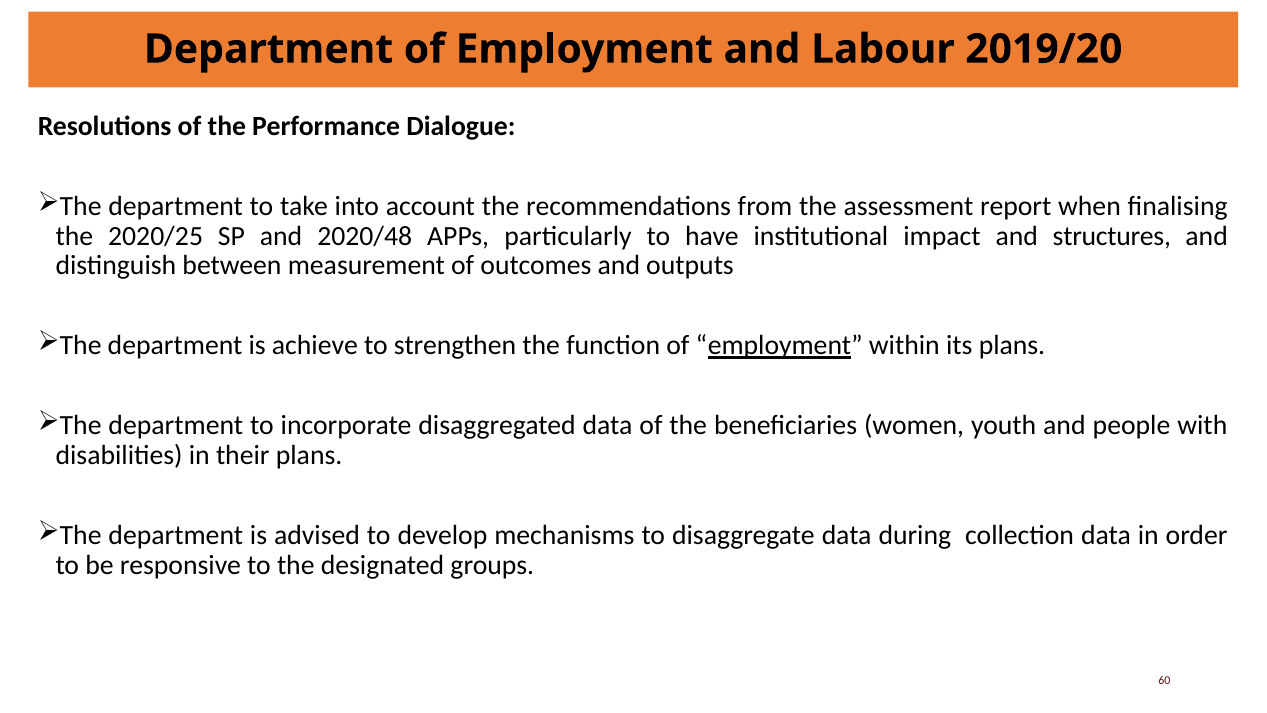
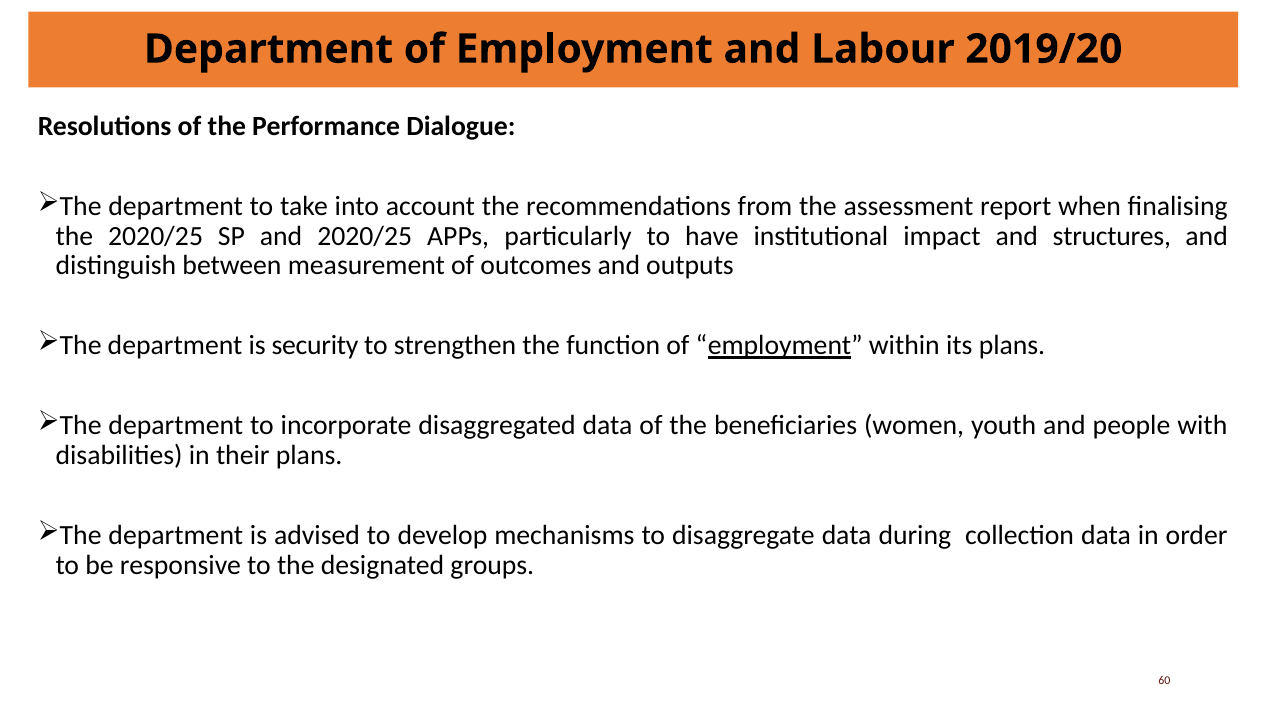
and 2020/48: 2020/48 -> 2020/25 (365, 236)
achieve: achieve -> security (315, 345)
